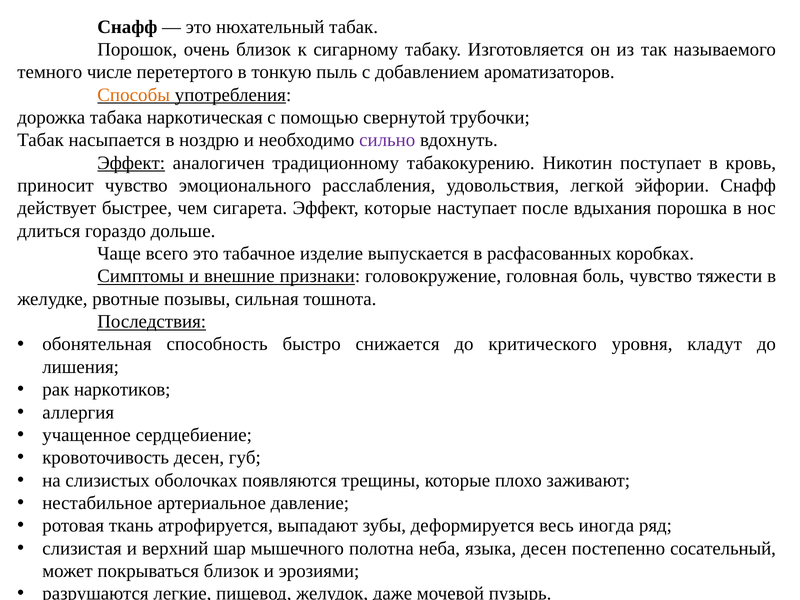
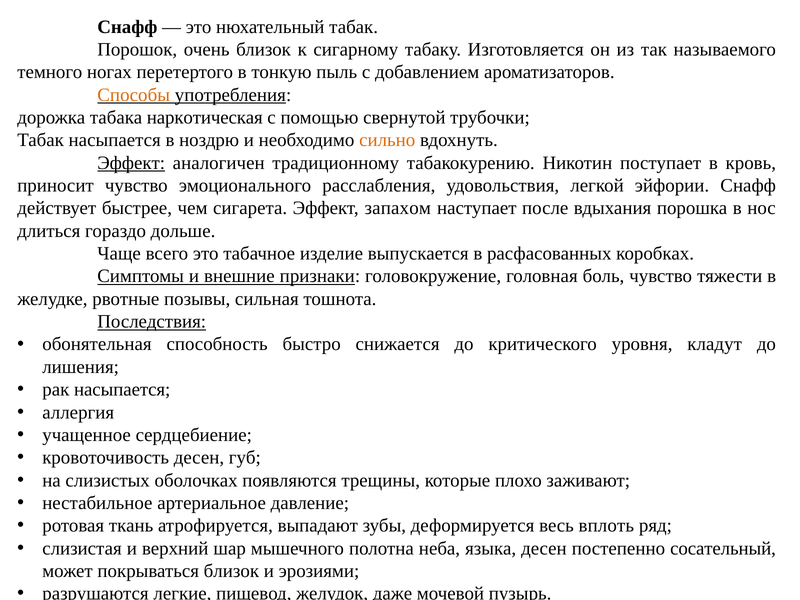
числе: числе -> ногах (109, 72)
сильно colour: purple -> orange (387, 140)
Эффект которые: которые -> запахом (398, 208)
рак наркотиков: наркотиков -> насыпается (122, 390)
иногда: иногда -> вплоть (606, 526)
